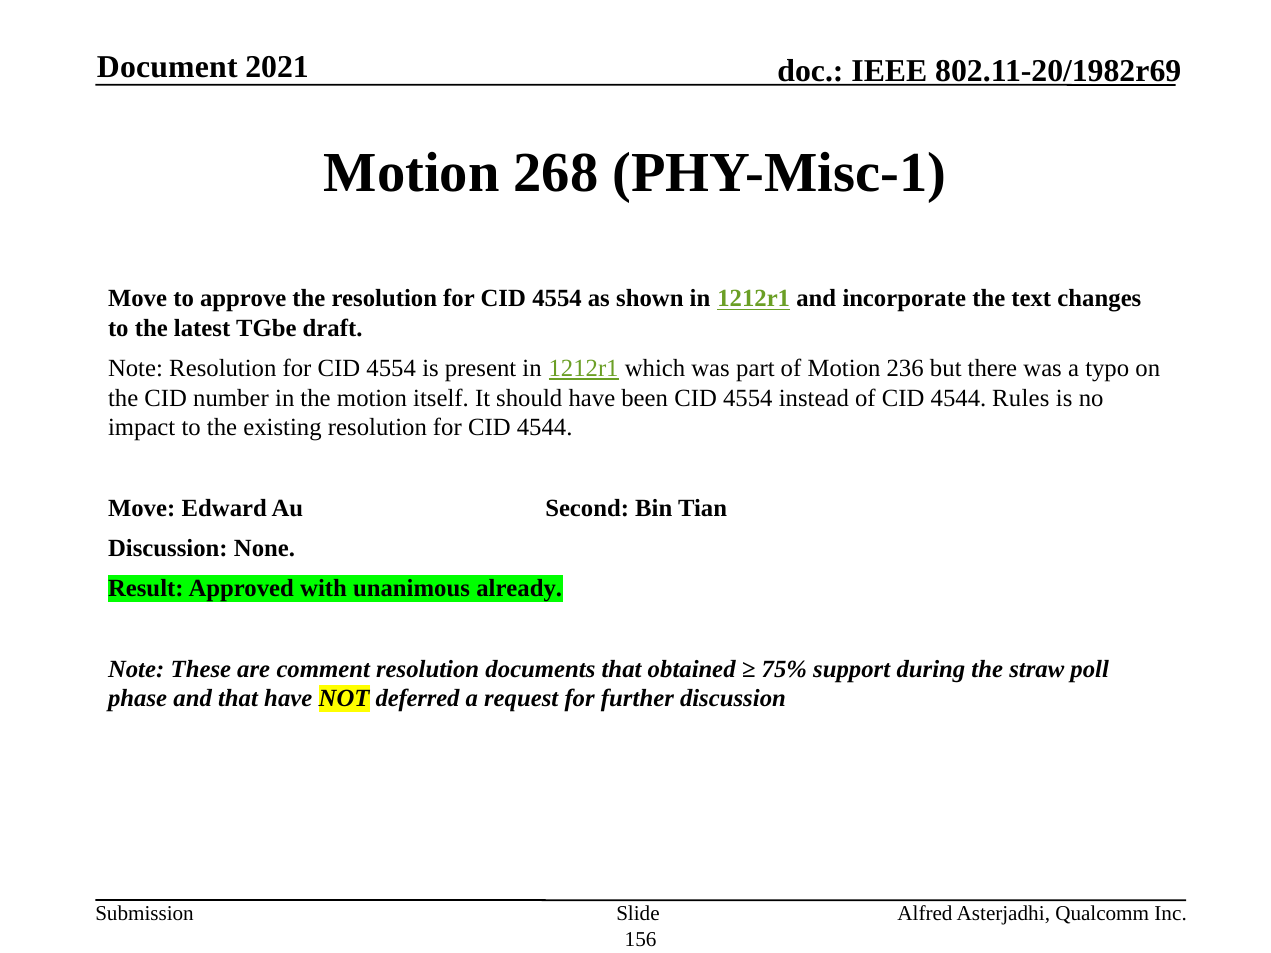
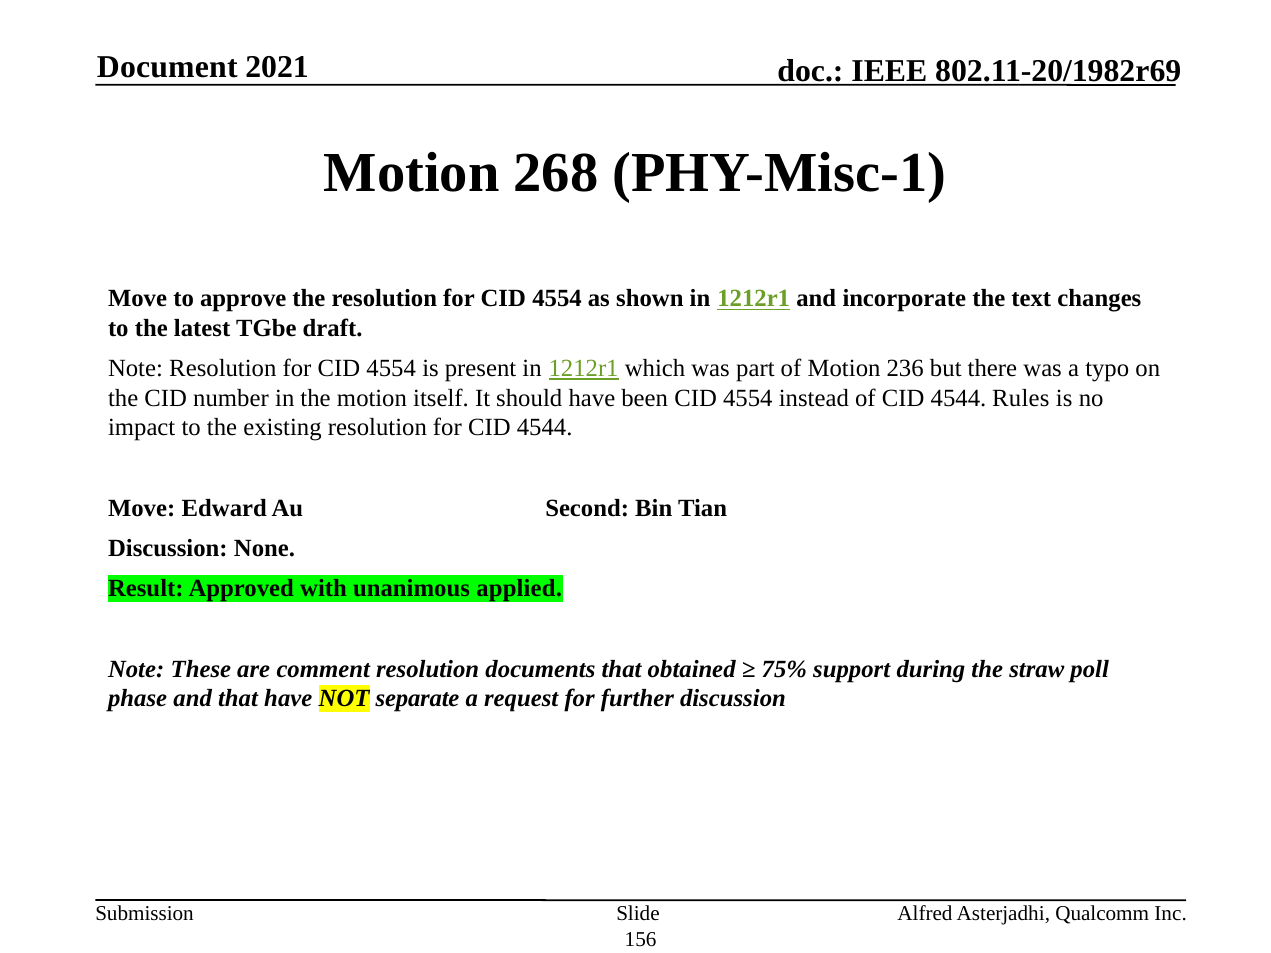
already: already -> applied (519, 589)
deferred: deferred -> separate (418, 699)
